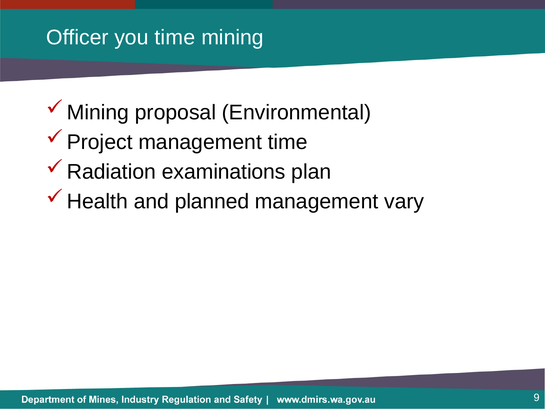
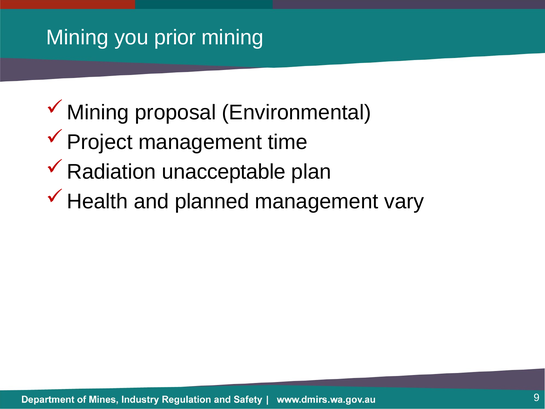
Officer: Officer -> Mining (77, 38)
you time: time -> prior (175, 38)
examinations: examinations -> unacceptable (224, 172)
